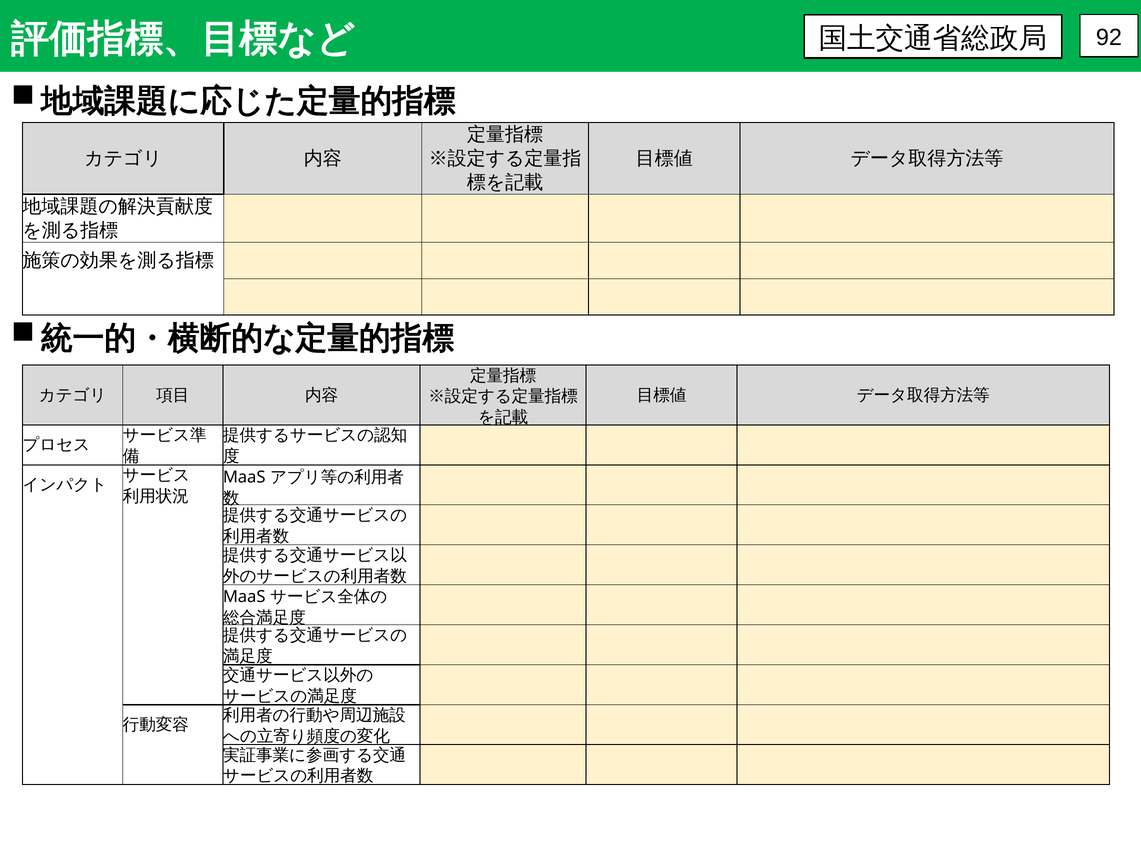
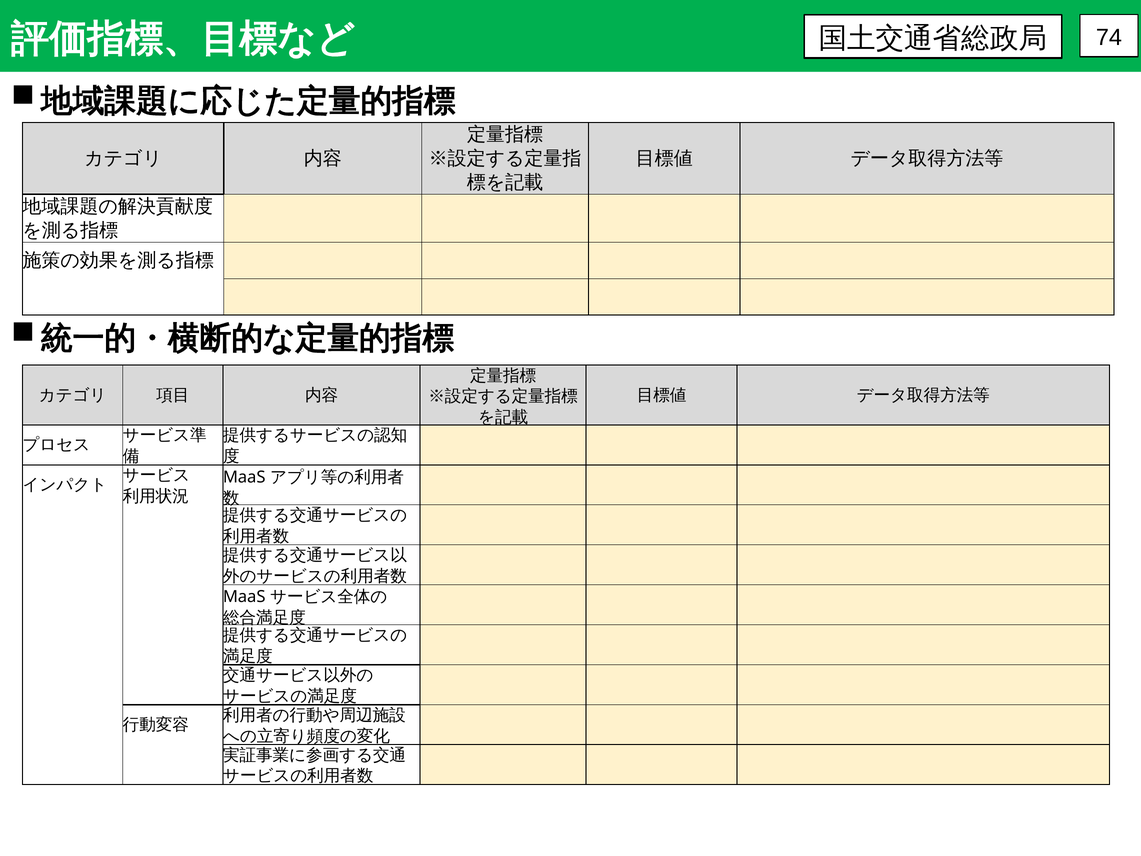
92: 92 -> 74 (1109, 37)
